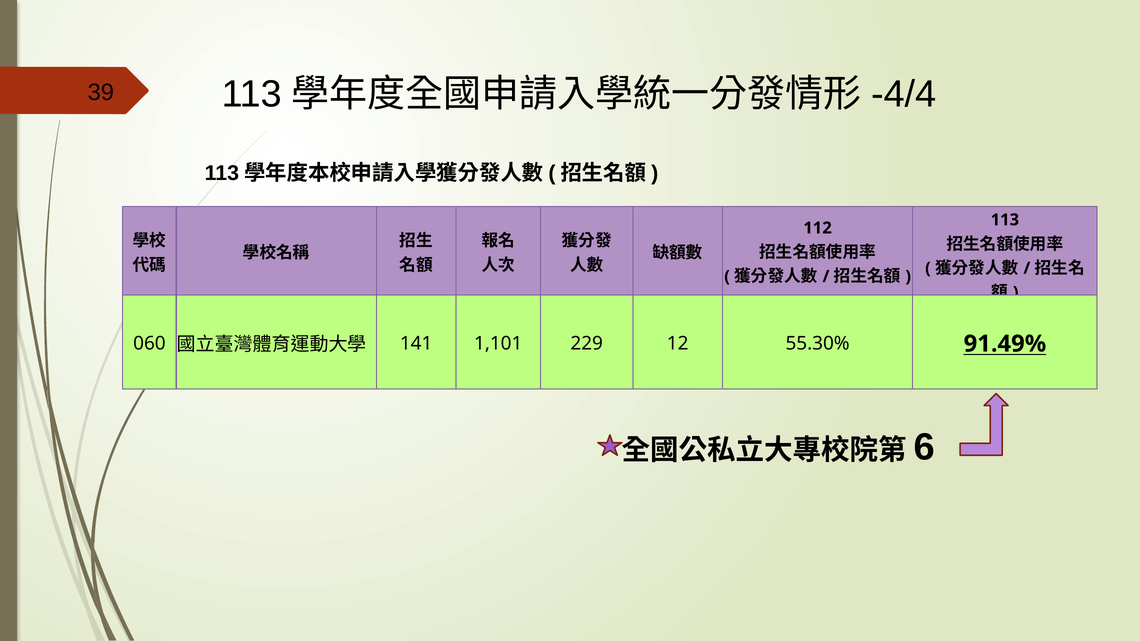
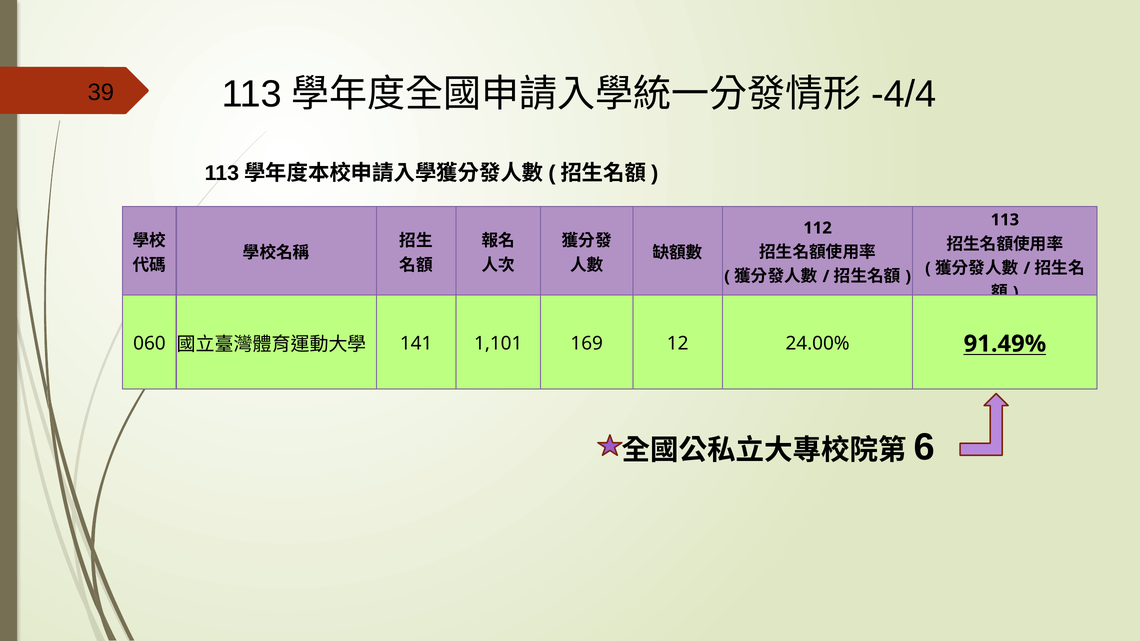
229: 229 -> 169 (587, 344)
55.30%: 55.30% -> 24.00% (818, 344)
